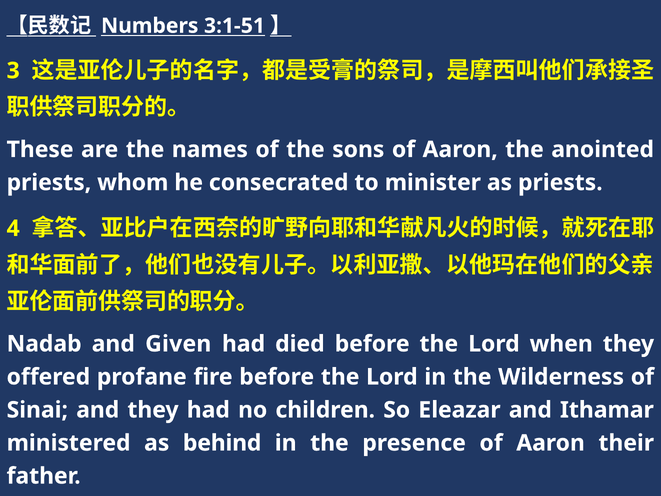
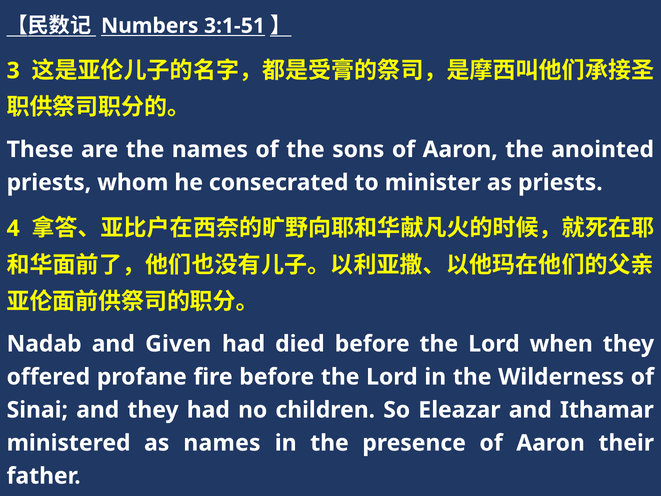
as behind: behind -> names (222, 443)
